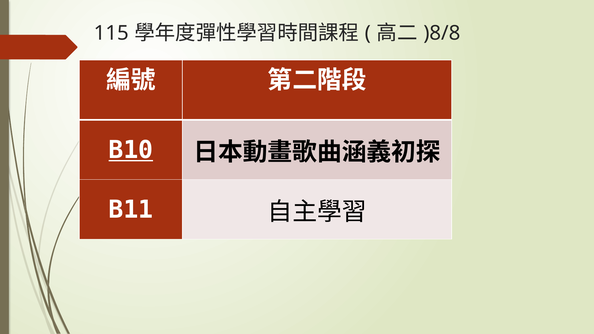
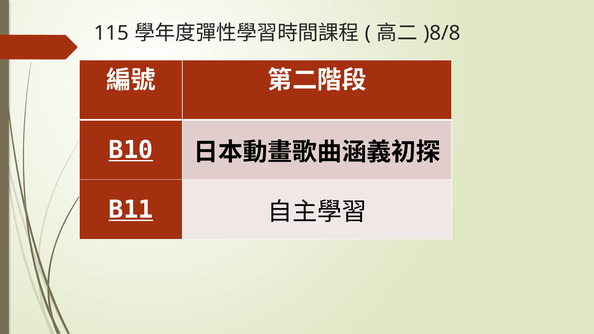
B11 underline: none -> present (131, 210)
